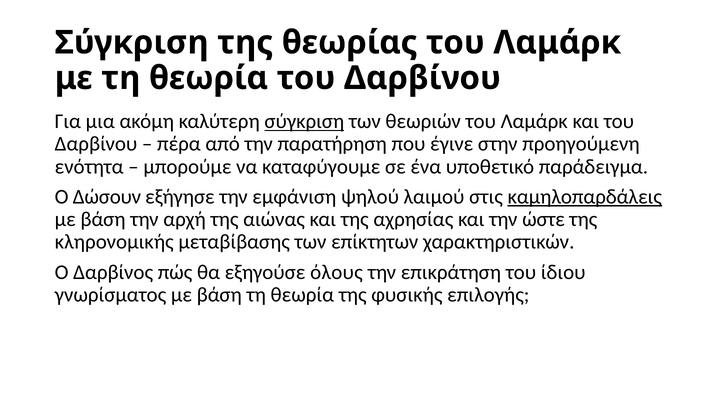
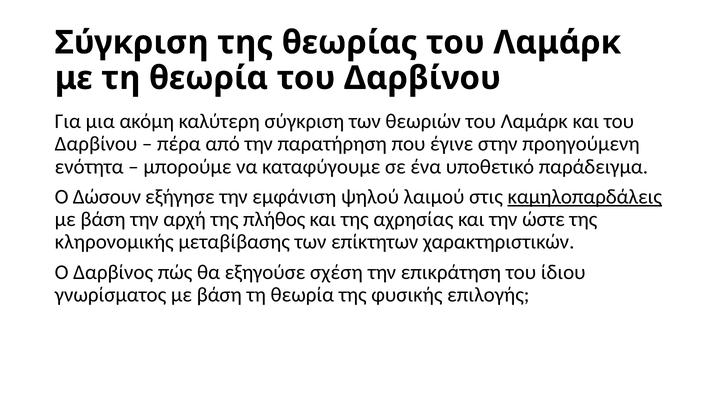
σύγκριση underline: present -> none (304, 121)
αιώνας: αιώνας -> πλήθος (274, 219)
όλους: όλους -> σχέση (336, 272)
